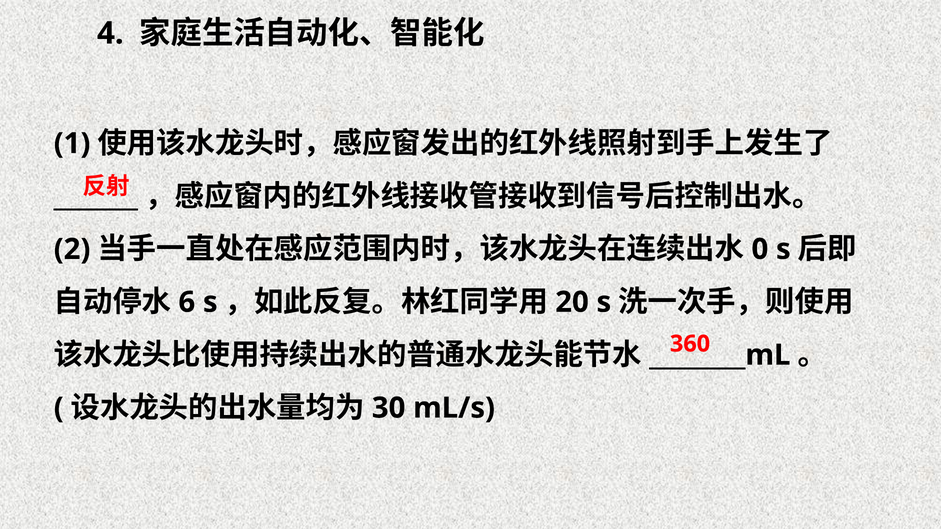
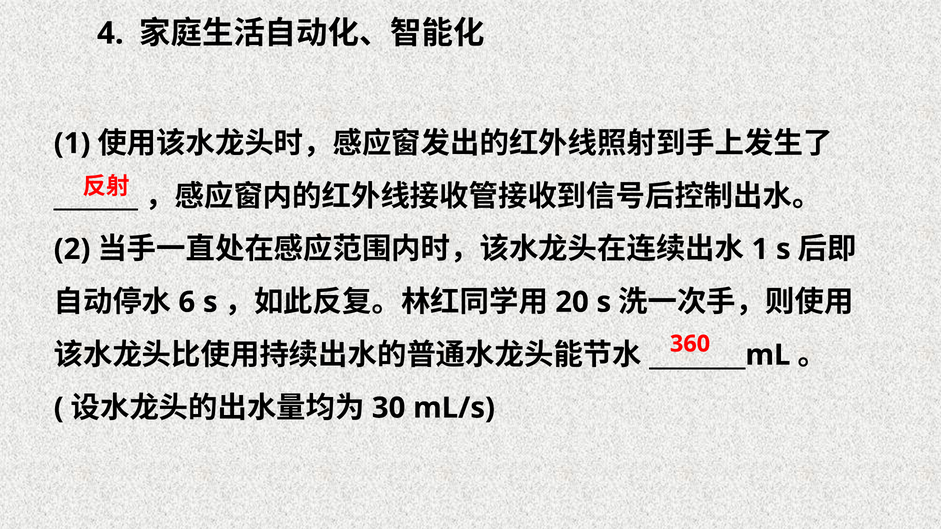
0: 0 -> 1 (760, 249)
